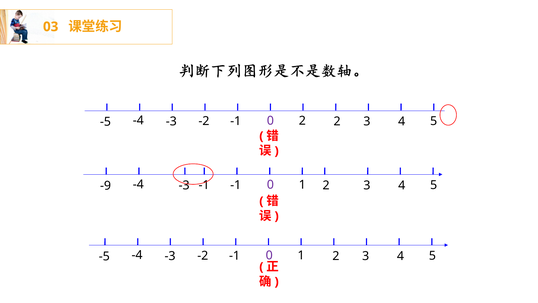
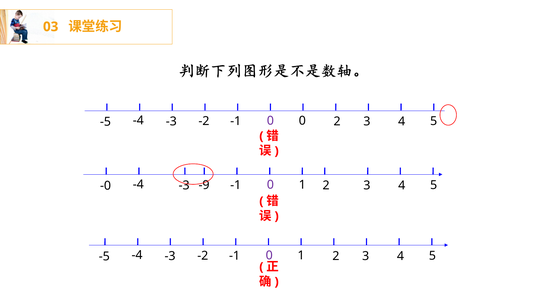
0 2: 2 -> 0 (302, 121)
-3 -1: -1 -> -9 (204, 185)
-9: -9 -> -0 (106, 185)
